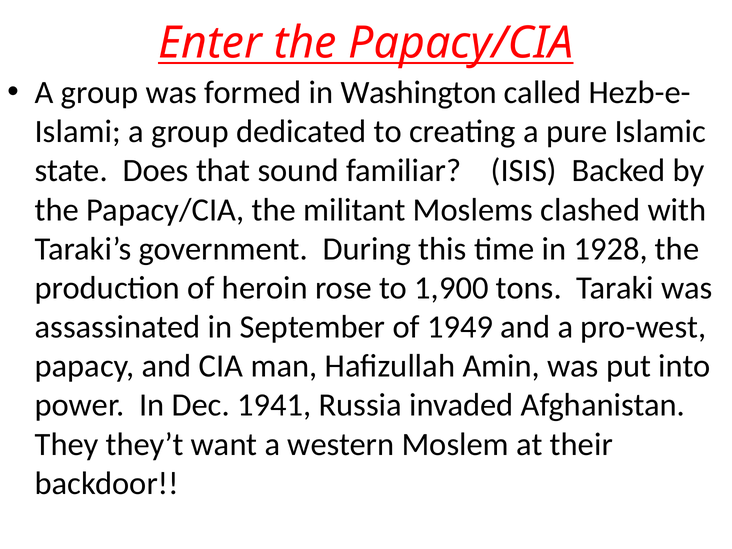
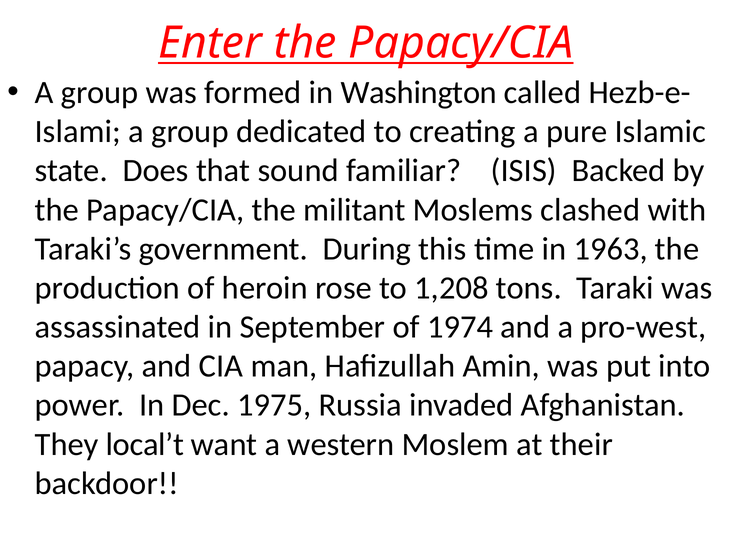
1928: 1928 -> 1963 (611, 249)
1,900: 1,900 -> 1,208 (451, 288)
1949: 1949 -> 1974 (460, 327)
1941: 1941 -> 1975 (274, 405)
they’t: they’t -> local’t (145, 444)
